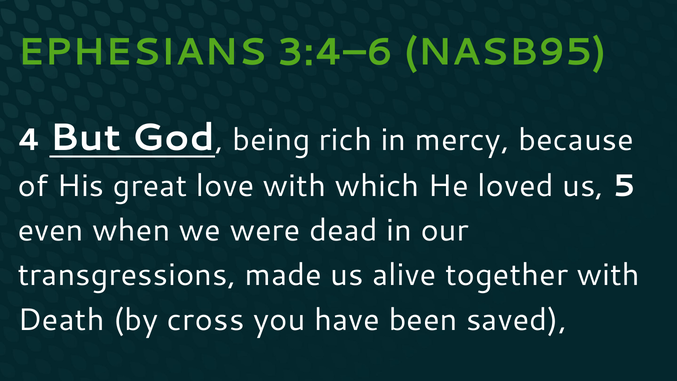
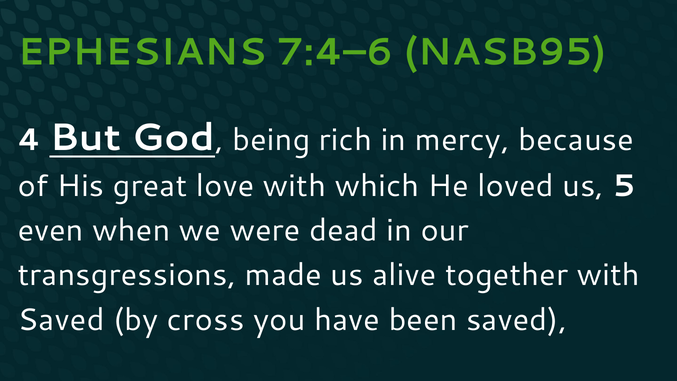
3:4–6: 3:4–6 -> 7:4–6 (335, 52)
Death: Death -> Saved (61, 320)
